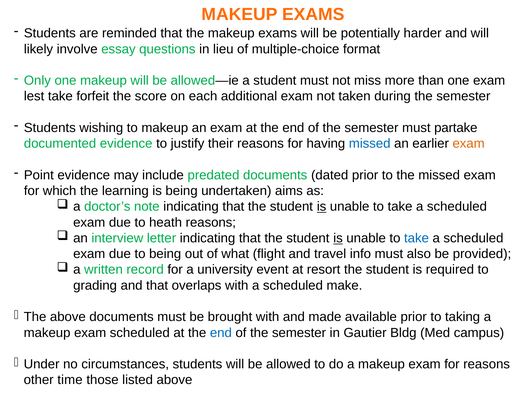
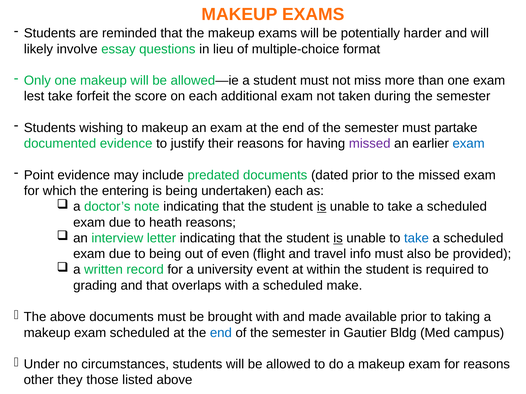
missed colour: blue -> purple (370, 144)
exam colour: orange -> blue (469, 144)
learning: learning -> entering (125, 191)
undertaken aims: aims -> each (289, 191)
what: what -> even (235, 254)
resort: resort -> within (324, 270)
time: time -> they (70, 380)
